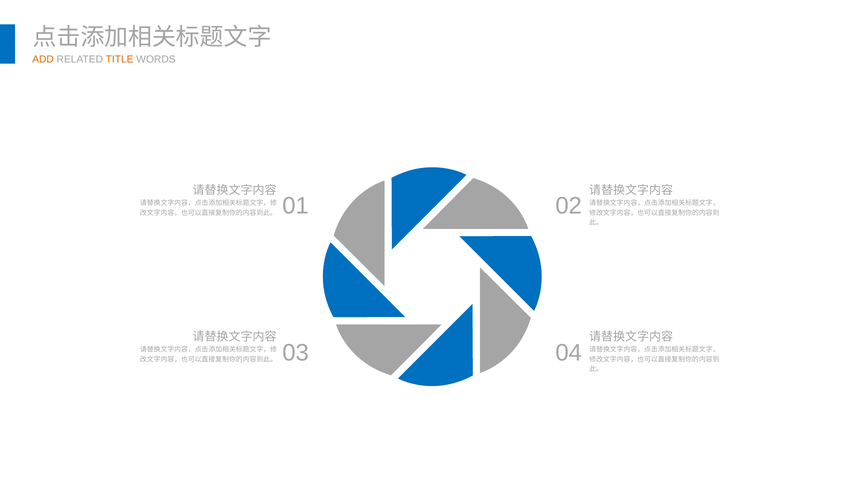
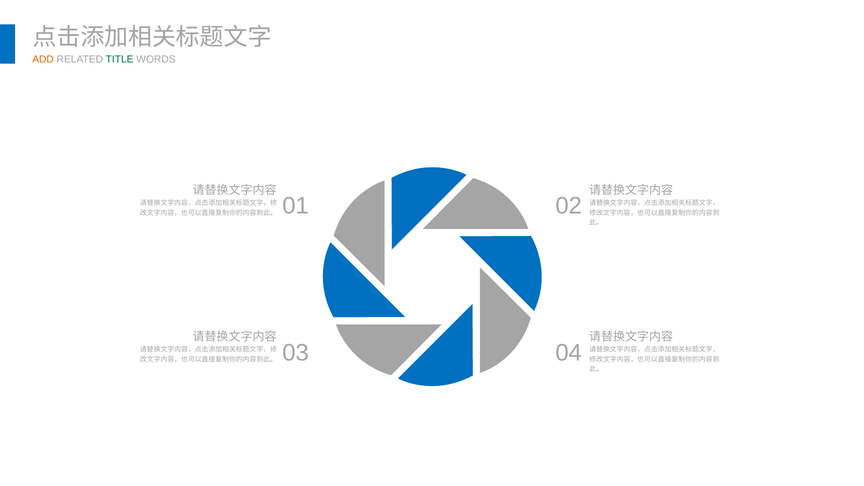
TITLE colour: orange -> green (120, 59)
